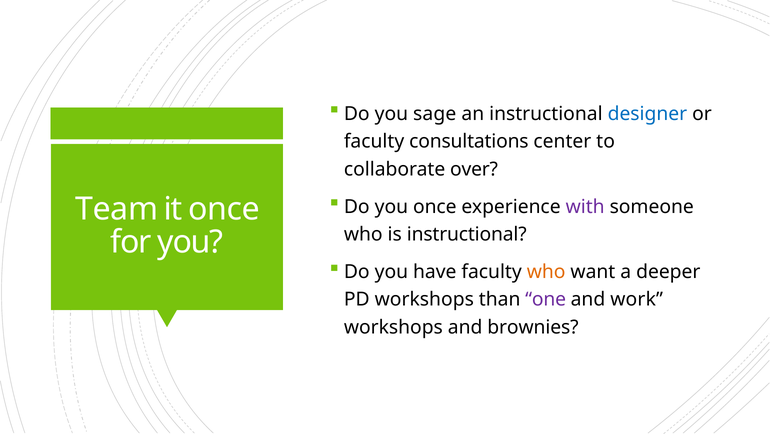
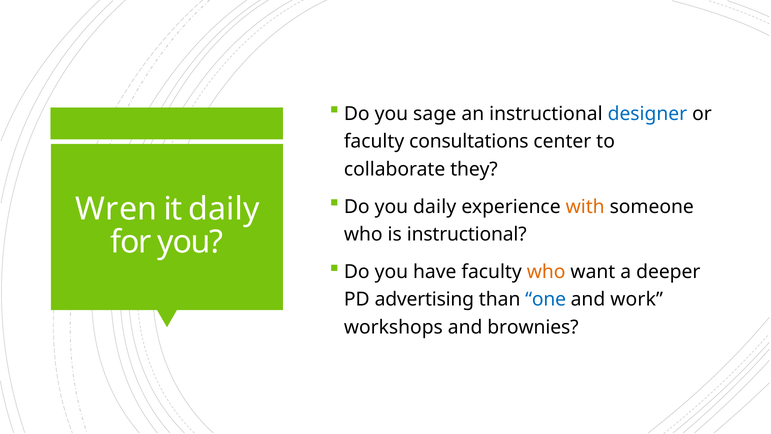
over: over -> they (474, 169)
you once: once -> daily (435, 207)
with colour: purple -> orange (585, 207)
Team: Team -> Wren (116, 209)
it once: once -> daily (224, 209)
PD workshops: workshops -> advertising (424, 299)
one colour: purple -> blue (546, 299)
